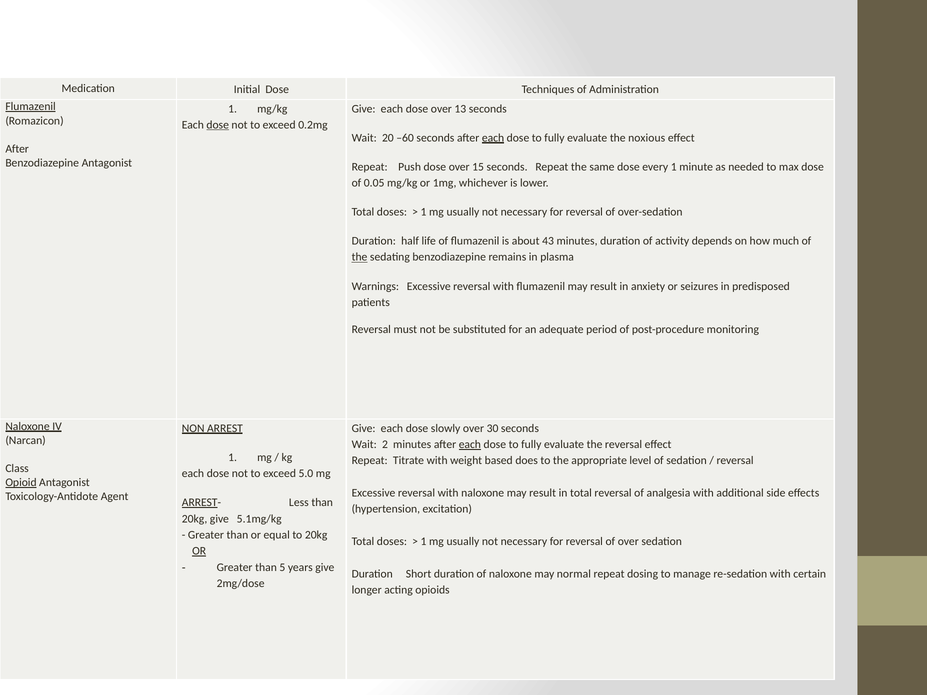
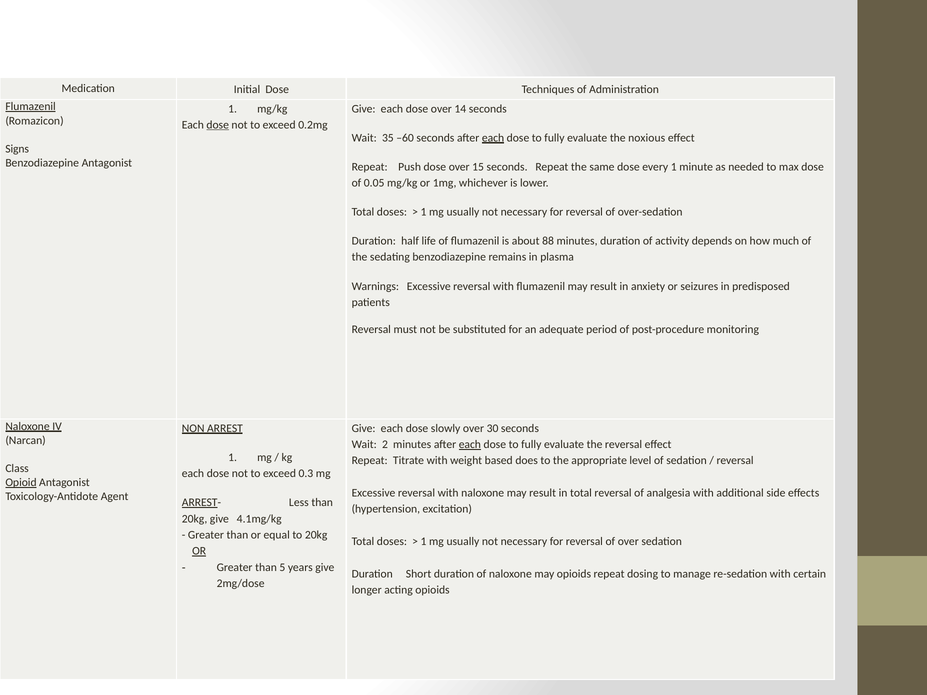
13: 13 -> 14 (460, 109)
20: 20 -> 35 (388, 138)
After: After -> Signs (17, 149)
43: 43 -> 88 (548, 241)
the underline: present -> none (360, 257)
5.0: 5.0 -> 0.3 (306, 474)
5.1mg/kg: 5.1mg/kg -> 4.1mg/kg (259, 519)
may normal: normal -> opioids (574, 574)
